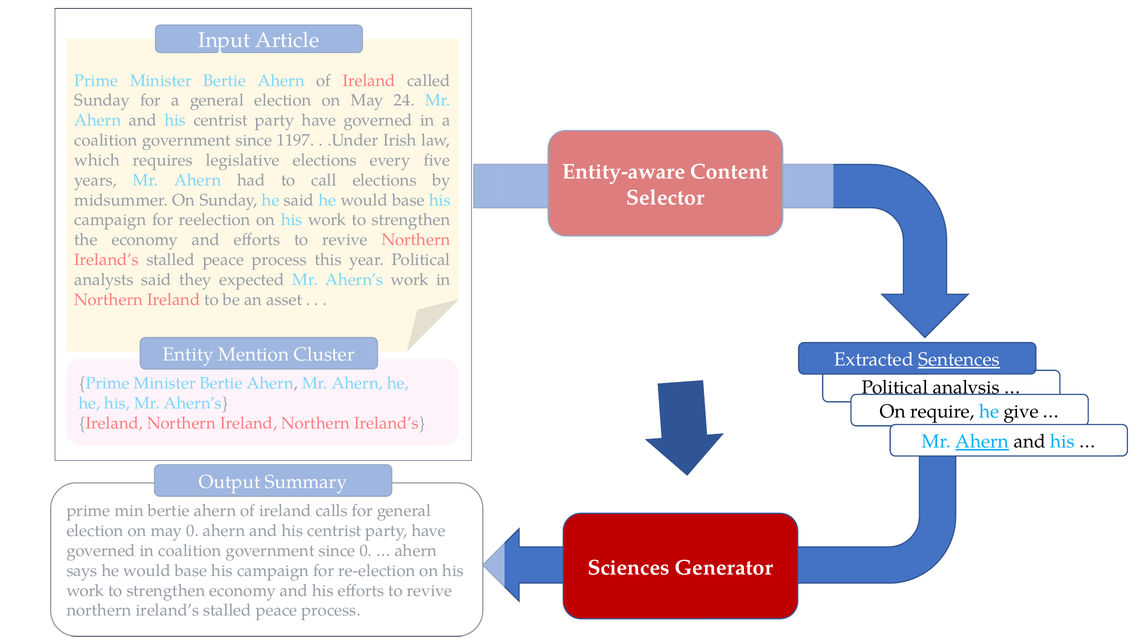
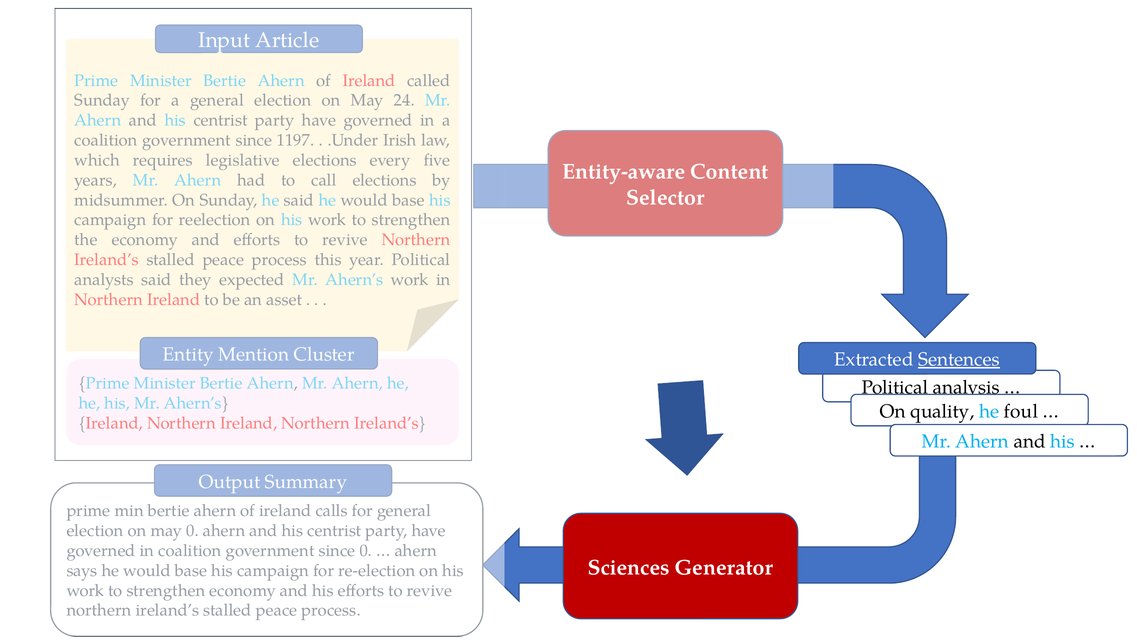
require: require -> quality (942, 411)
give: give -> foul (1021, 411)
Ahern underline: present -> none (982, 441)
